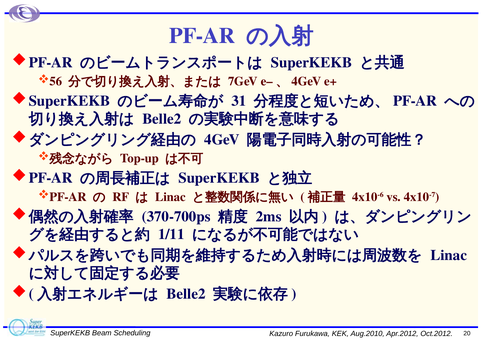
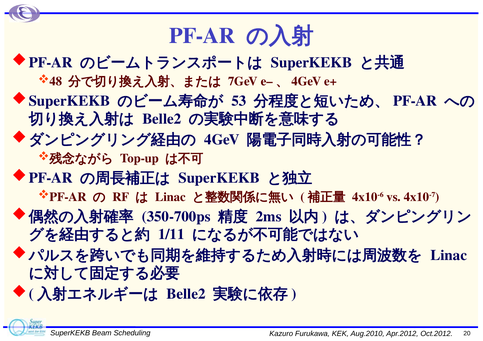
56: 56 -> 48 (56, 81)
31: 31 -> 53 (239, 101)
370-700ps: 370-700ps -> 350-700ps (176, 217)
